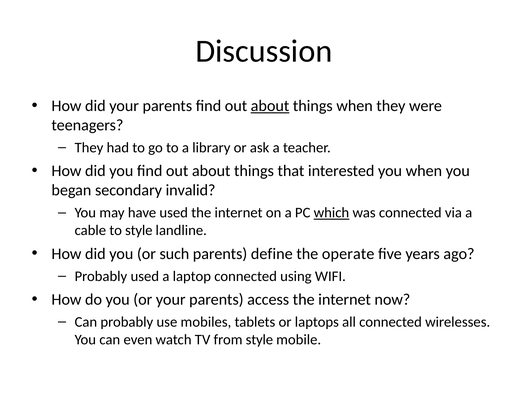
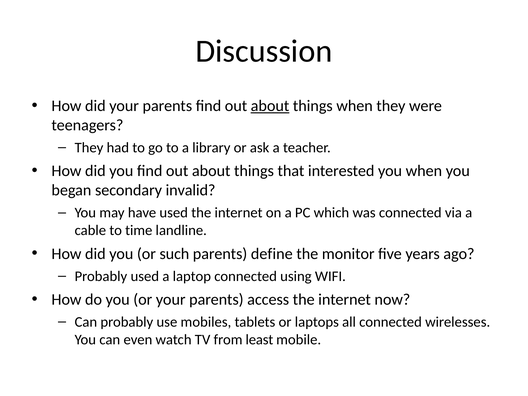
which underline: present -> none (331, 213)
to style: style -> time (139, 230)
operate: operate -> monitor (348, 254)
from style: style -> least (259, 340)
